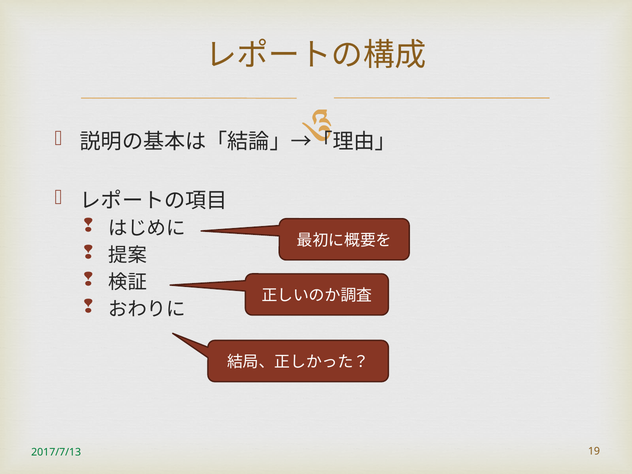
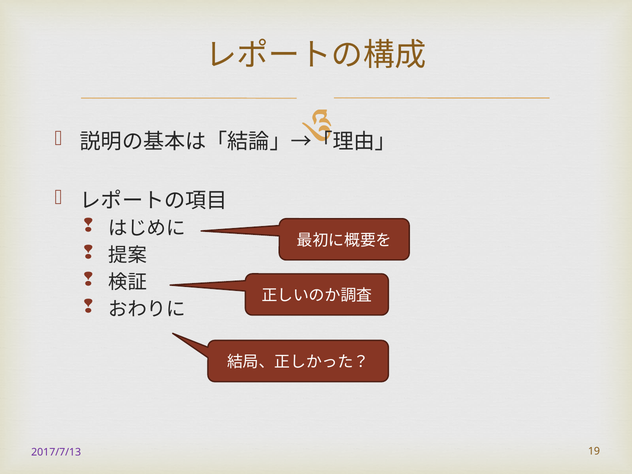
2017/7/13 colour: green -> purple (56, 452)
